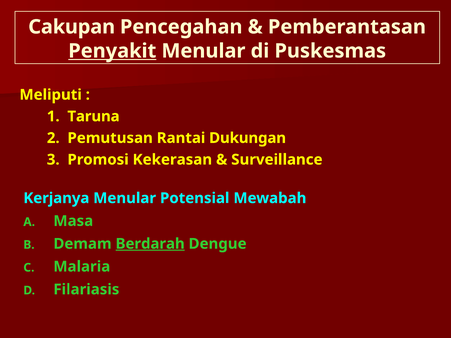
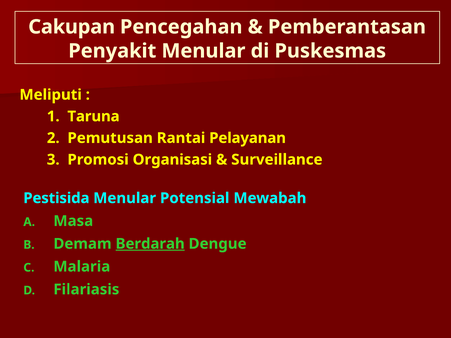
Penyakit underline: present -> none (112, 51)
Dukungan: Dukungan -> Pelayanan (248, 138)
Kekerasan: Kekerasan -> Organisasi (172, 160)
Kerjanya: Kerjanya -> Pestisida (56, 198)
